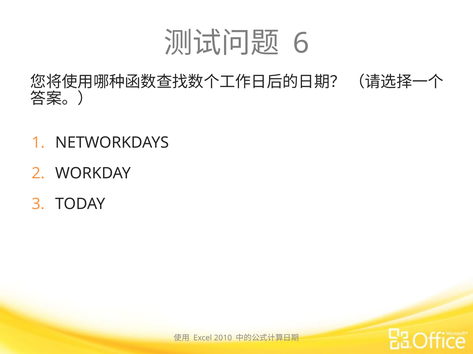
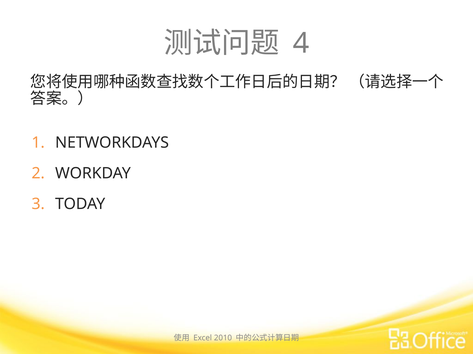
6: 6 -> 4 (301, 43)
